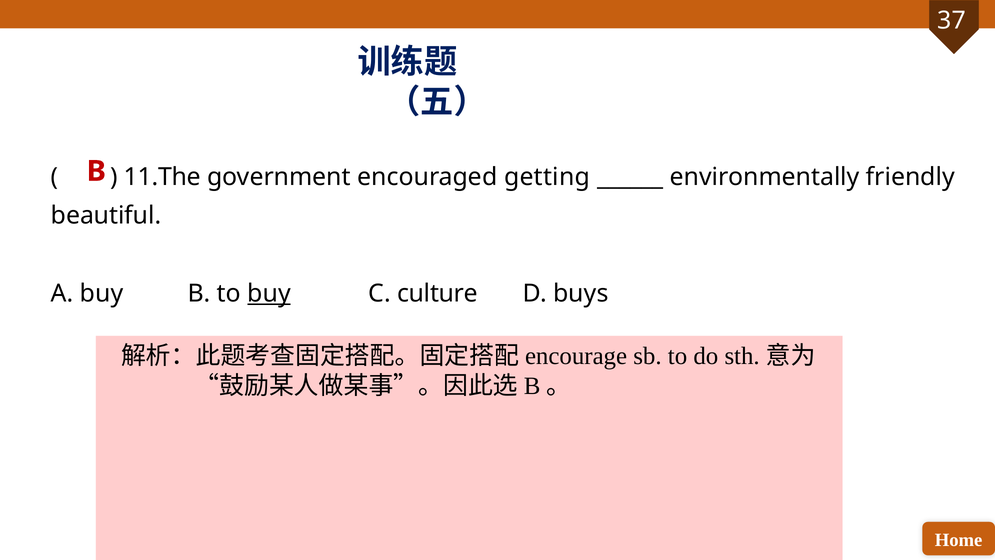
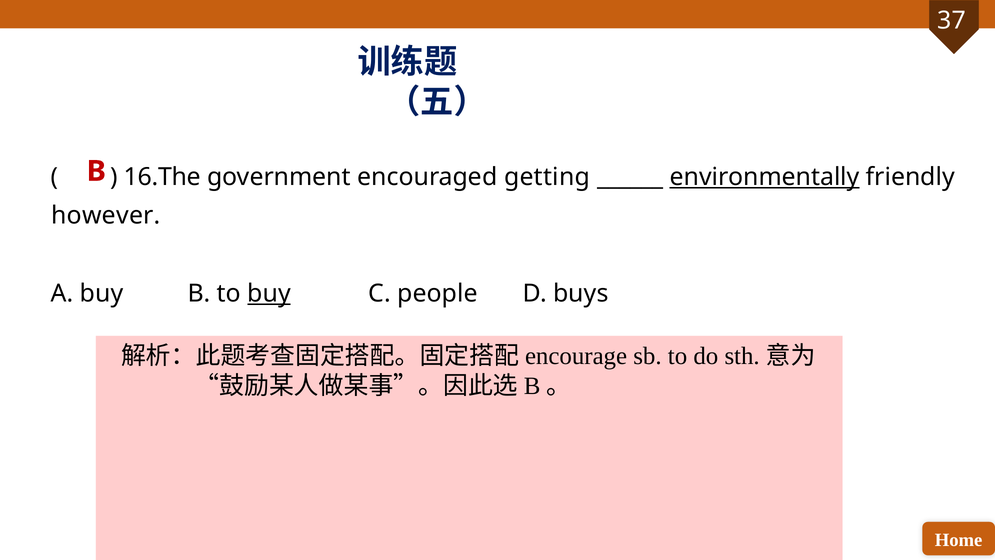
11.The: 11.The -> 16.The (162, 177)
environmentally underline: none -> present (765, 177)
beautiful: beautiful -> however (106, 216)
culture: culture -> people (437, 293)
